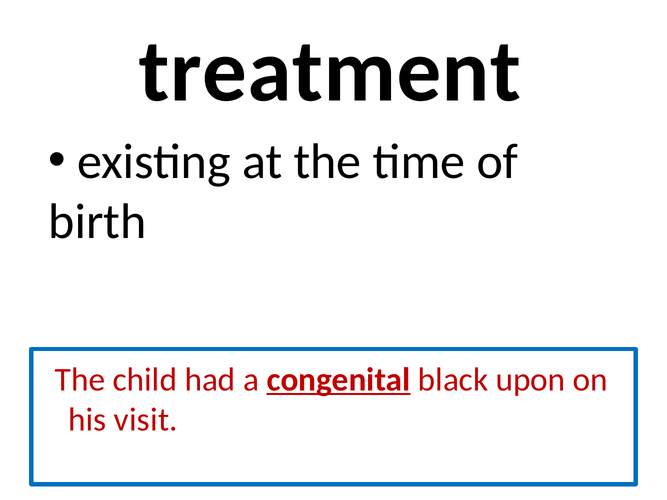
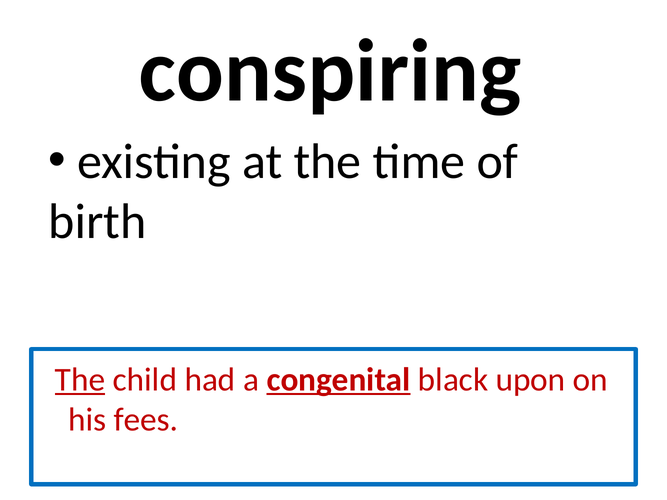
treatment: treatment -> conspiring (330, 71)
The underline: none -> present (80, 380)
visit: visit -> fees (146, 420)
